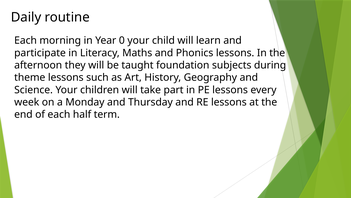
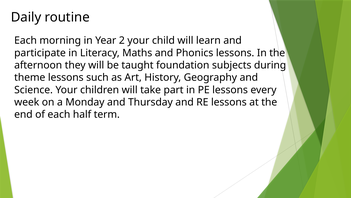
0: 0 -> 2 (122, 40)
